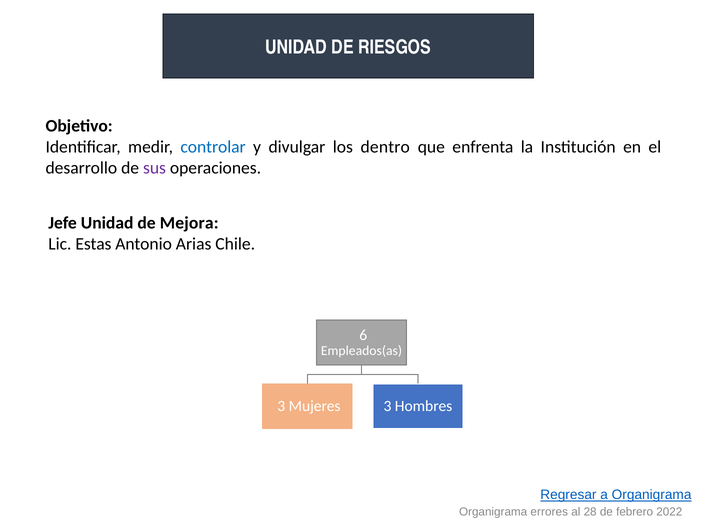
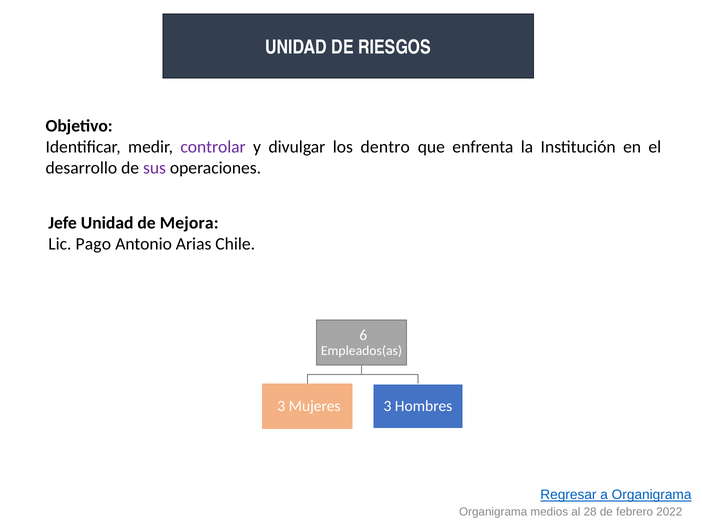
controlar colour: blue -> purple (213, 147)
Estas: Estas -> Pago (93, 244)
errores: errores -> medios (549, 513)
